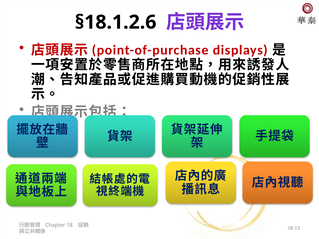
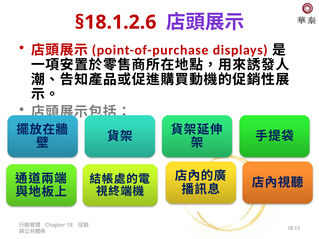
§18.1.2.6 colour: black -> red (116, 22)
